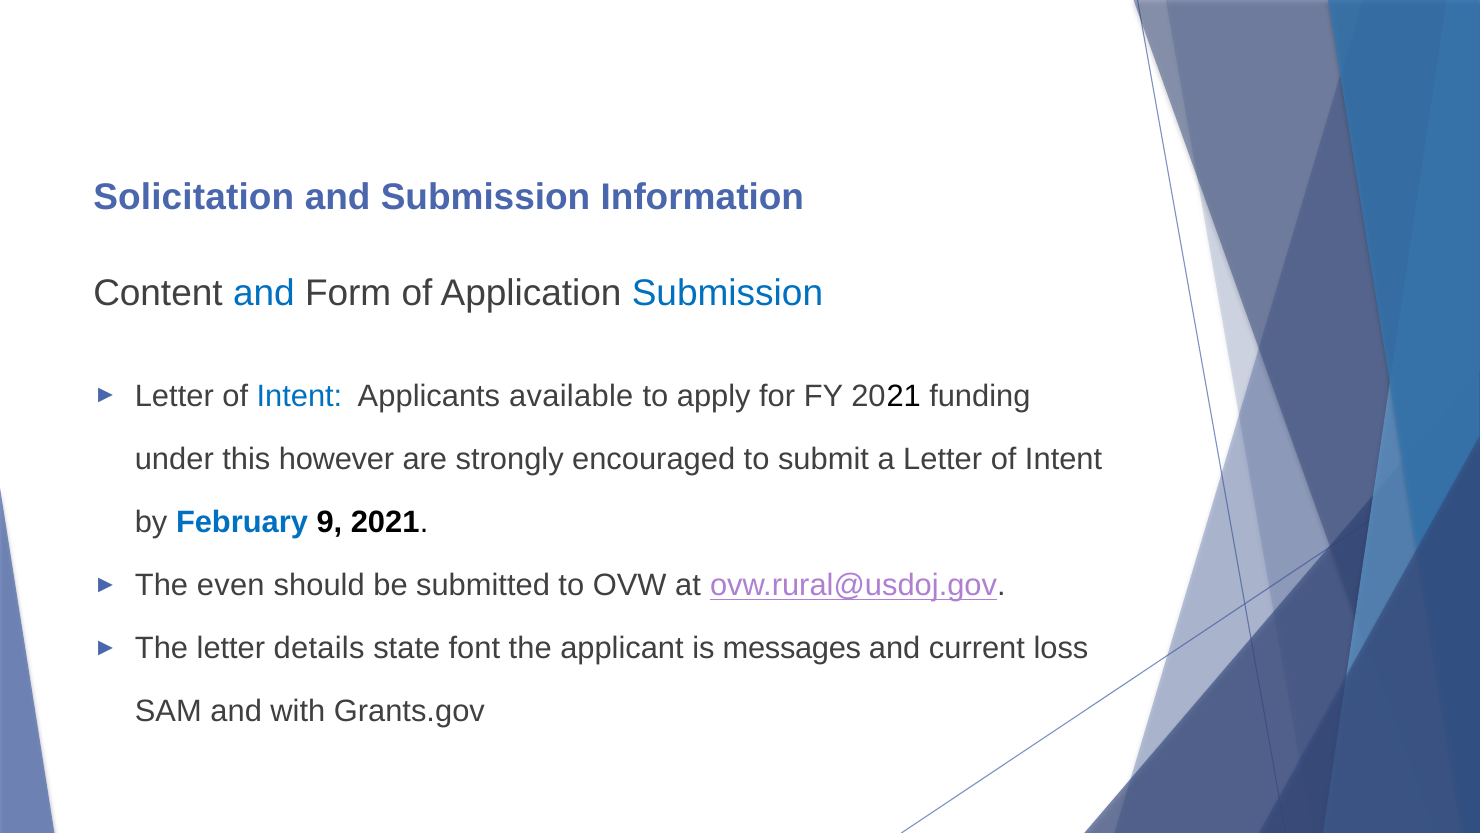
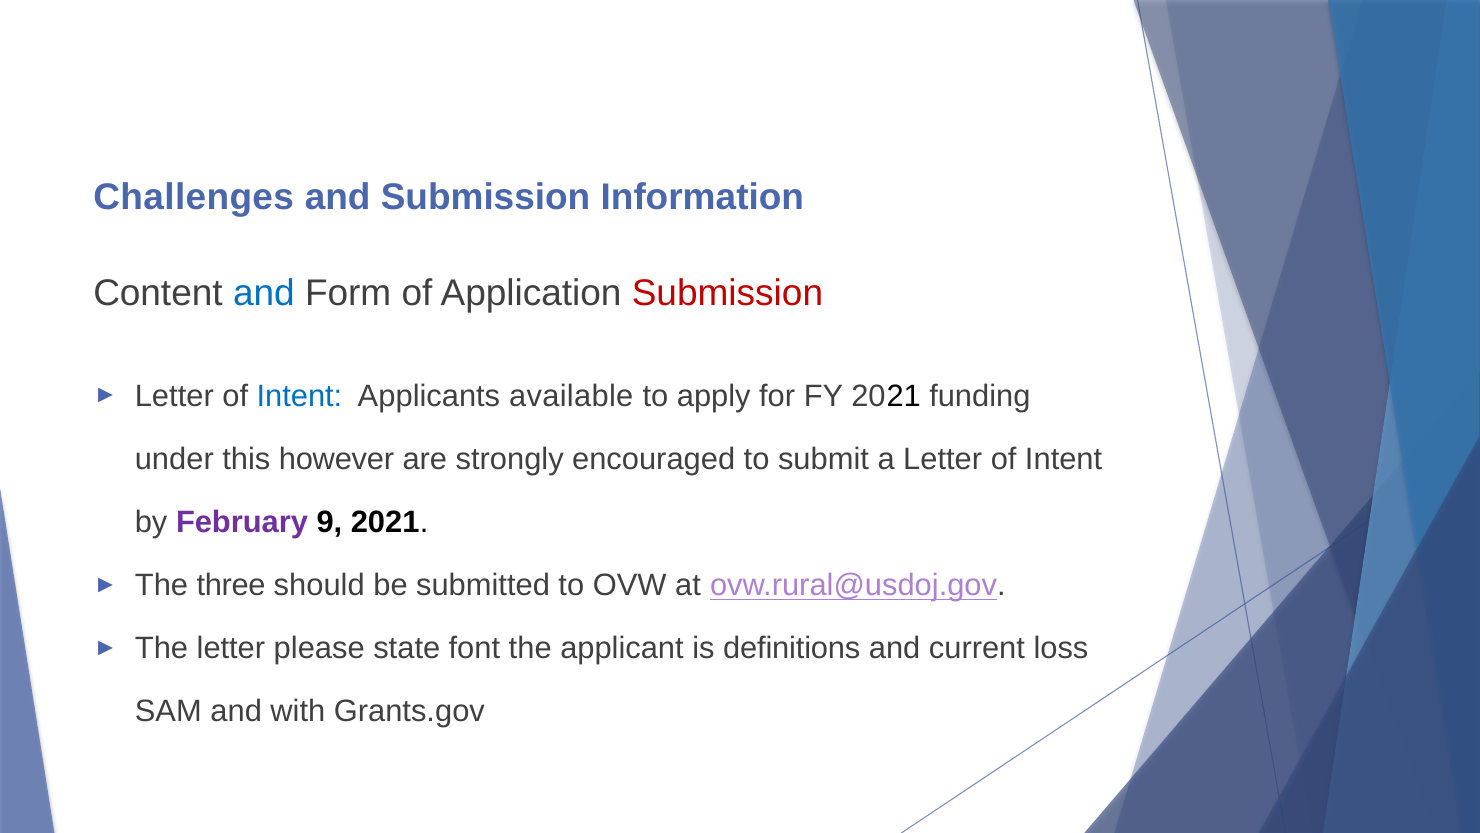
Solicitation: Solicitation -> Challenges (194, 197)
Submission colour: blue -> red (727, 293)
February colour: blue -> purple (242, 522)
even: even -> three (231, 585)
details: details -> please (319, 648)
messages: messages -> definitions (792, 648)
